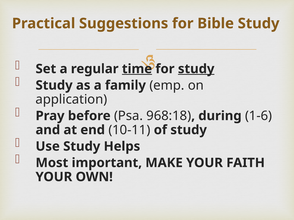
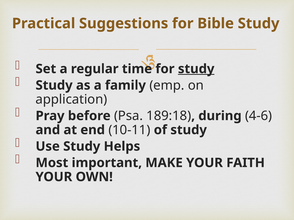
time underline: present -> none (137, 69)
968:18: 968:18 -> 189:18 (169, 116)
1-6: 1-6 -> 4-6 (259, 116)
